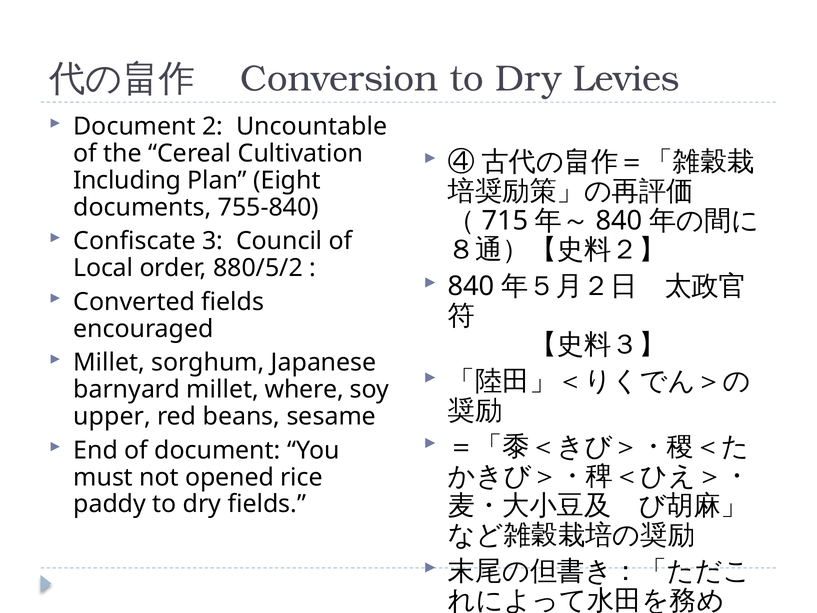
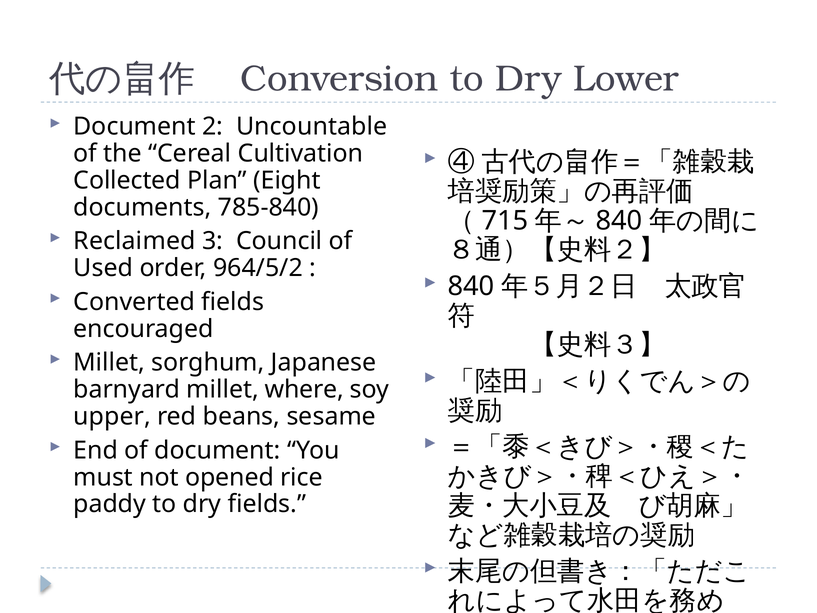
Levies: Levies -> Lower (626, 79)
Including: Including -> Collected (127, 180)
755-840: 755-840 -> 785-840 (268, 207)
Confiscate: Confiscate -> Reclaimed (134, 241)
Local: Local -> Used (103, 268)
880/5/2: 880/5/2 -> 964/5/2 (258, 268)
